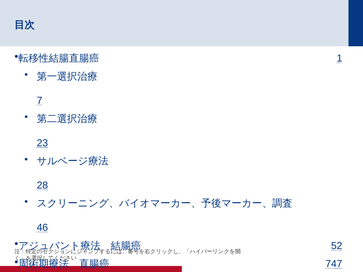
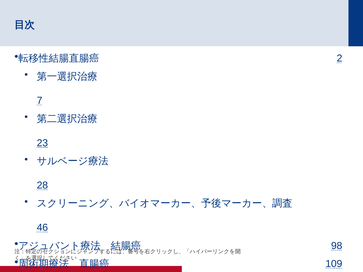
1: 1 -> 2 (340, 58)
52: 52 -> 98 (337, 246)
747: 747 -> 109 (334, 264)
